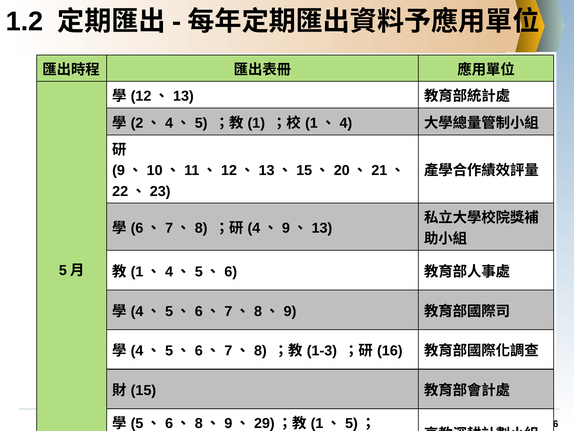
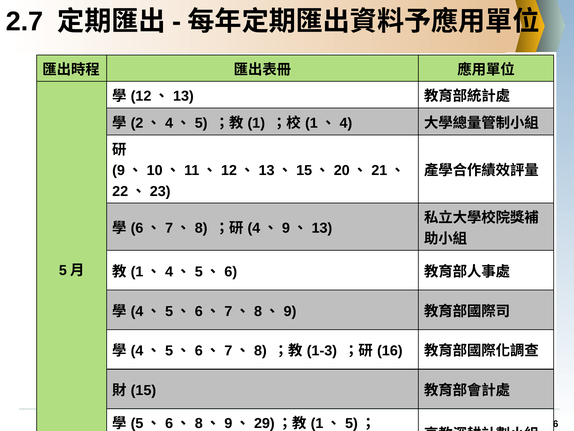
1.2: 1.2 -> 2.7 (25, 21)
